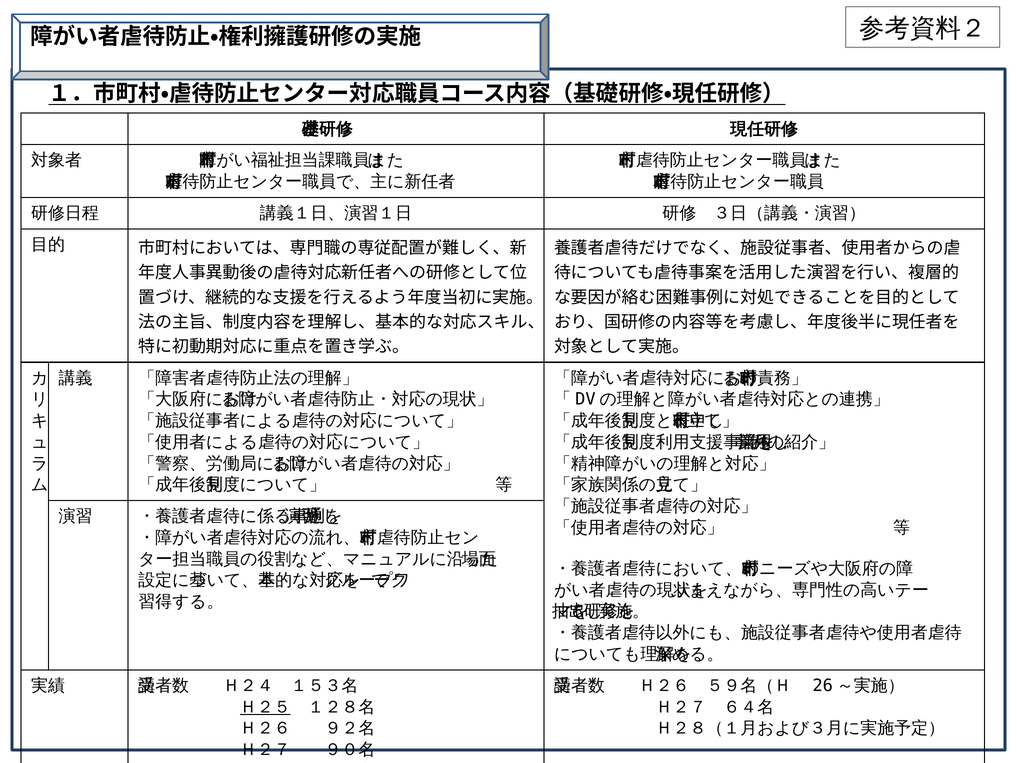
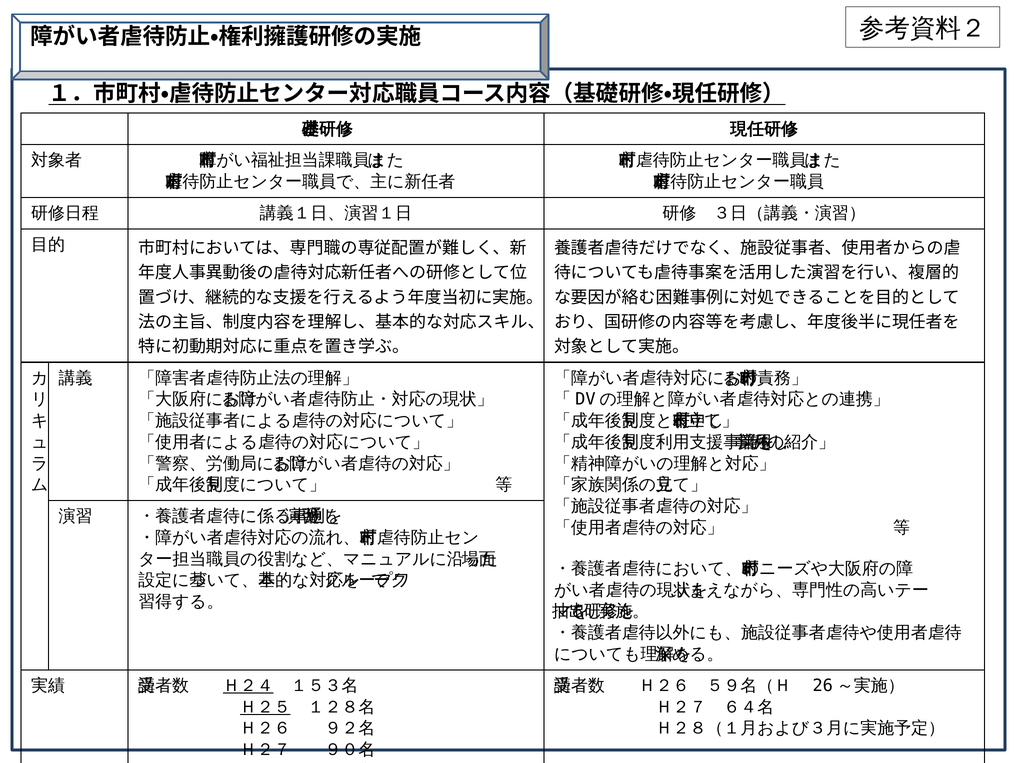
Ｈ２４ underline: none -> present (248, 685)
